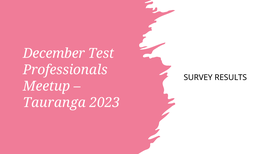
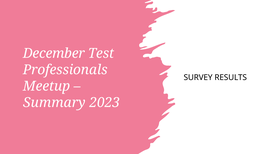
Tauranga: Tauranga -> Summary (54, 102)
